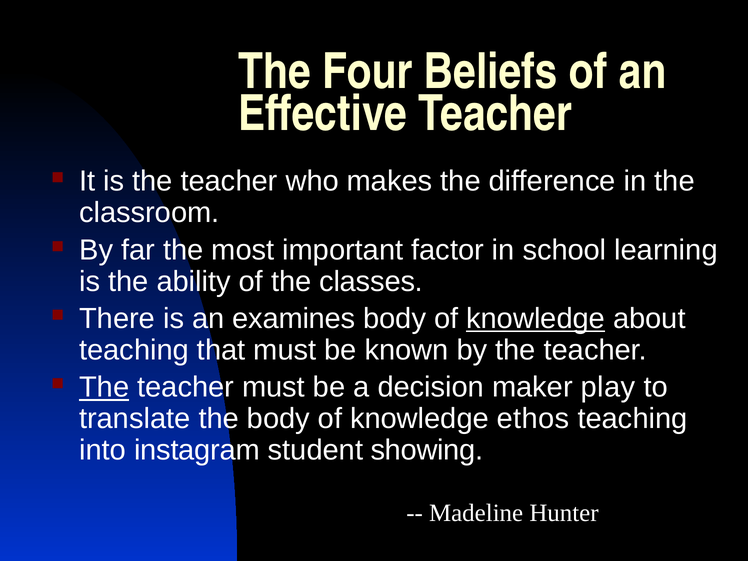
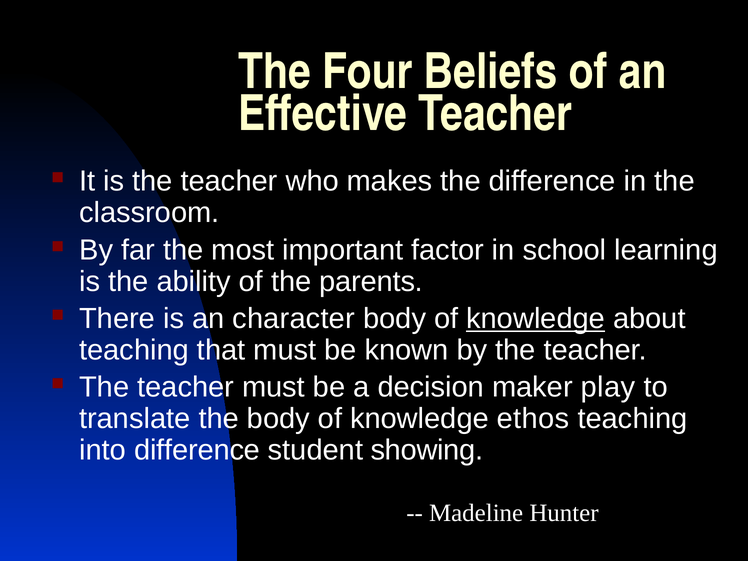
classes: classes -> parents (371, 281)
examines: examines -> character (294, 319)
The underline: present -> none (104, 387)
into instagram: instagram -> difference (197, 450)
